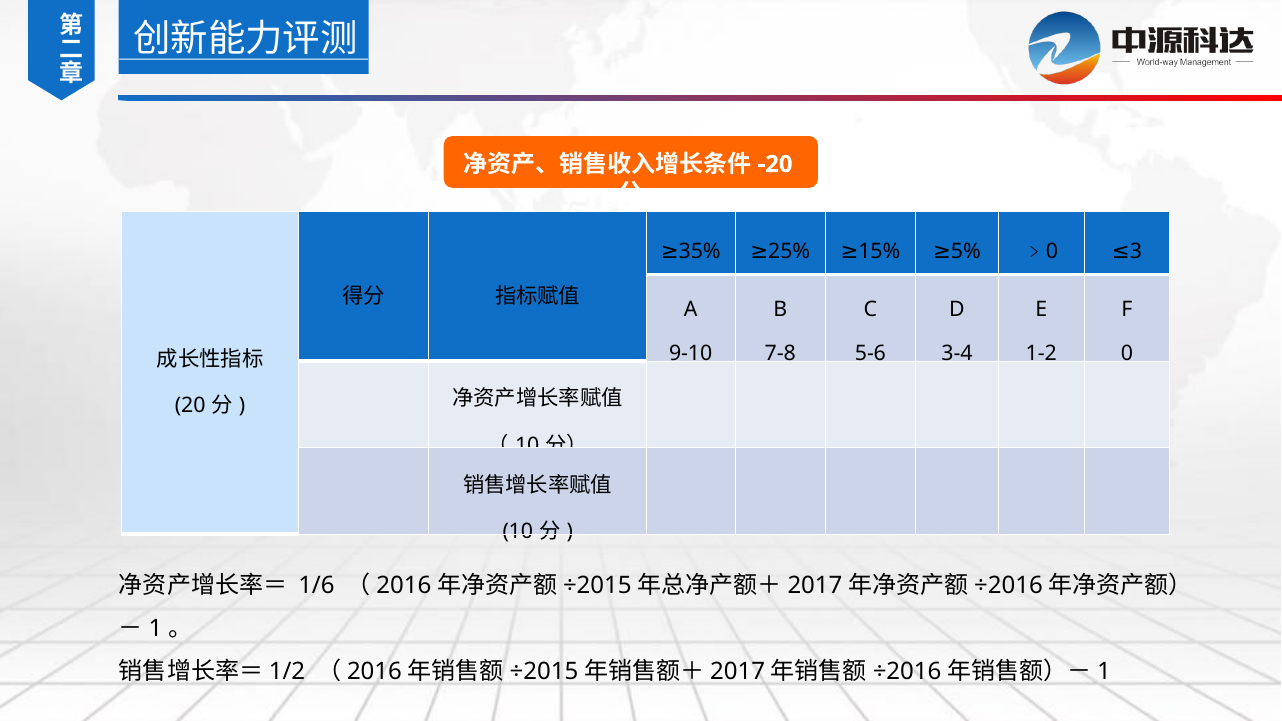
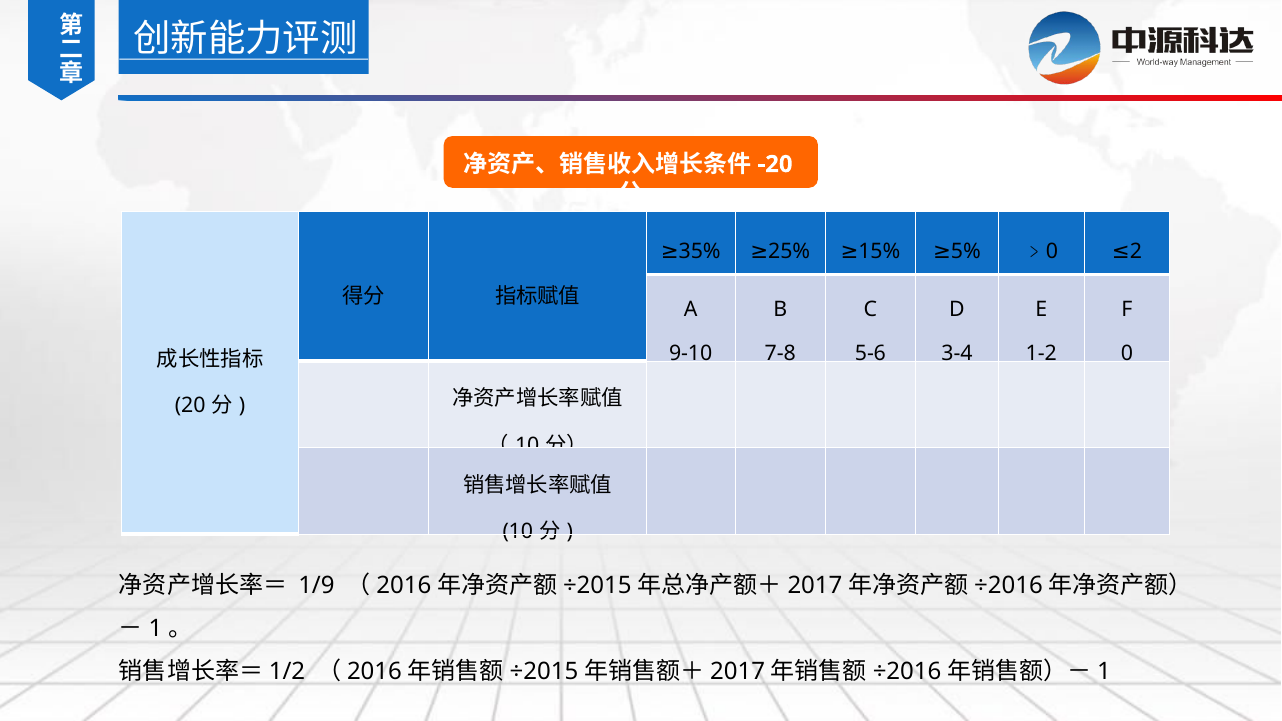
3: 3 -> 2 (1136, 251)
1/6: 1/6 -> 1/9 (316, 586)
